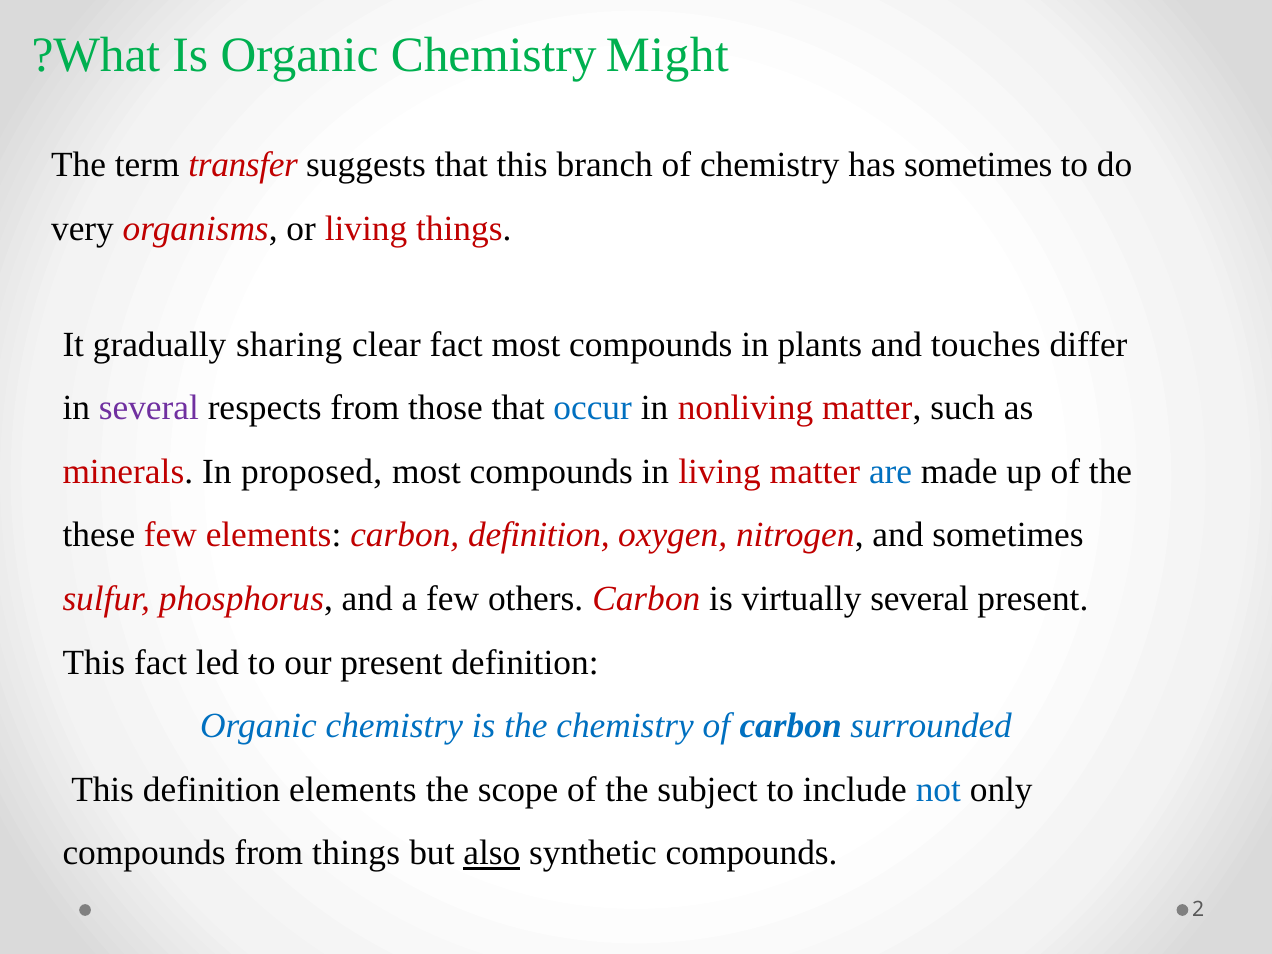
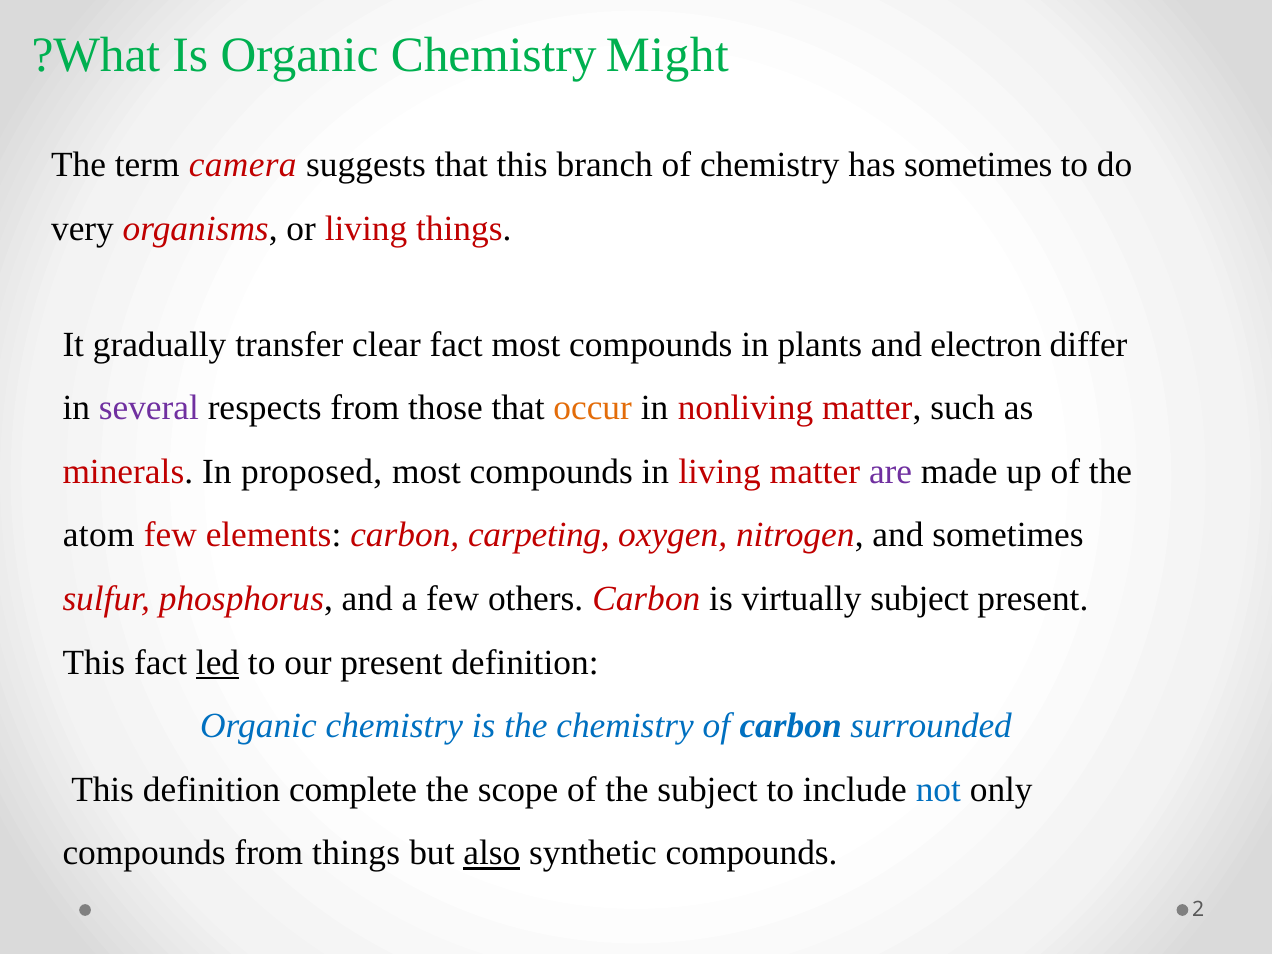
transfer: transfer -> camera (243, 165)
sharing: sharing -> transfer (289, 344)
touches: touches -> electron (986, 344)
occur colour: blue -> orange (593, 408)
are colour: blue -> purple (891, 472)
these: these -> atom (99, 535)
carbon definition: definition -> carpeting (539, 535)
virtually several: several -> subject (920, 599)
led underline: none -> present (218, 662)
definition elements: elements -> complete (353, 790)
